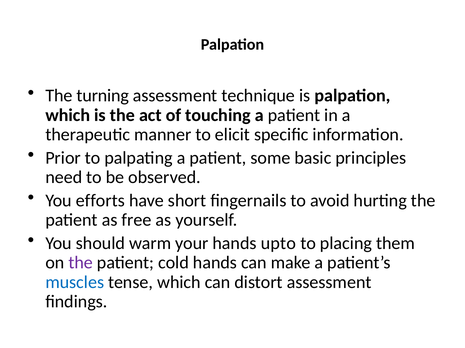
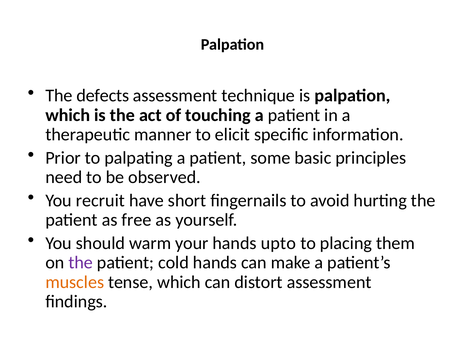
turning: turning -> defects (103, 96)
efforts: efforts -> recruit (100, 201)
muscles colour: blue -> orange (75, 283)
